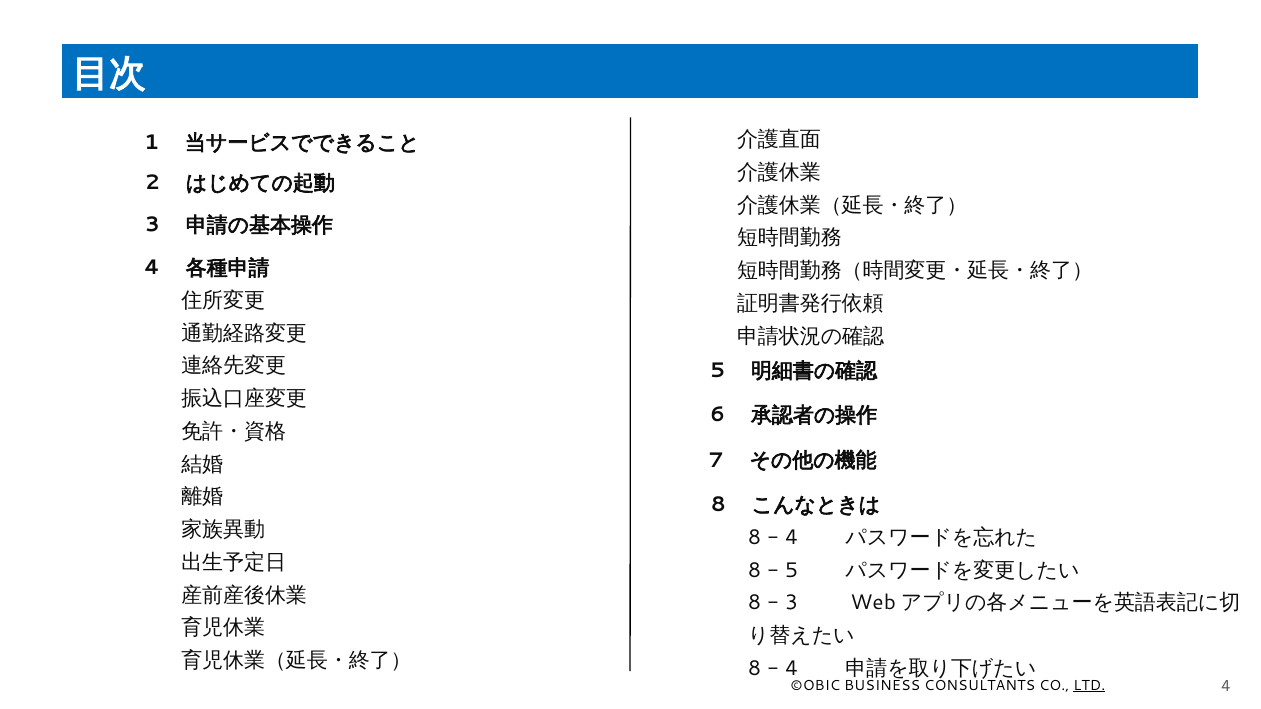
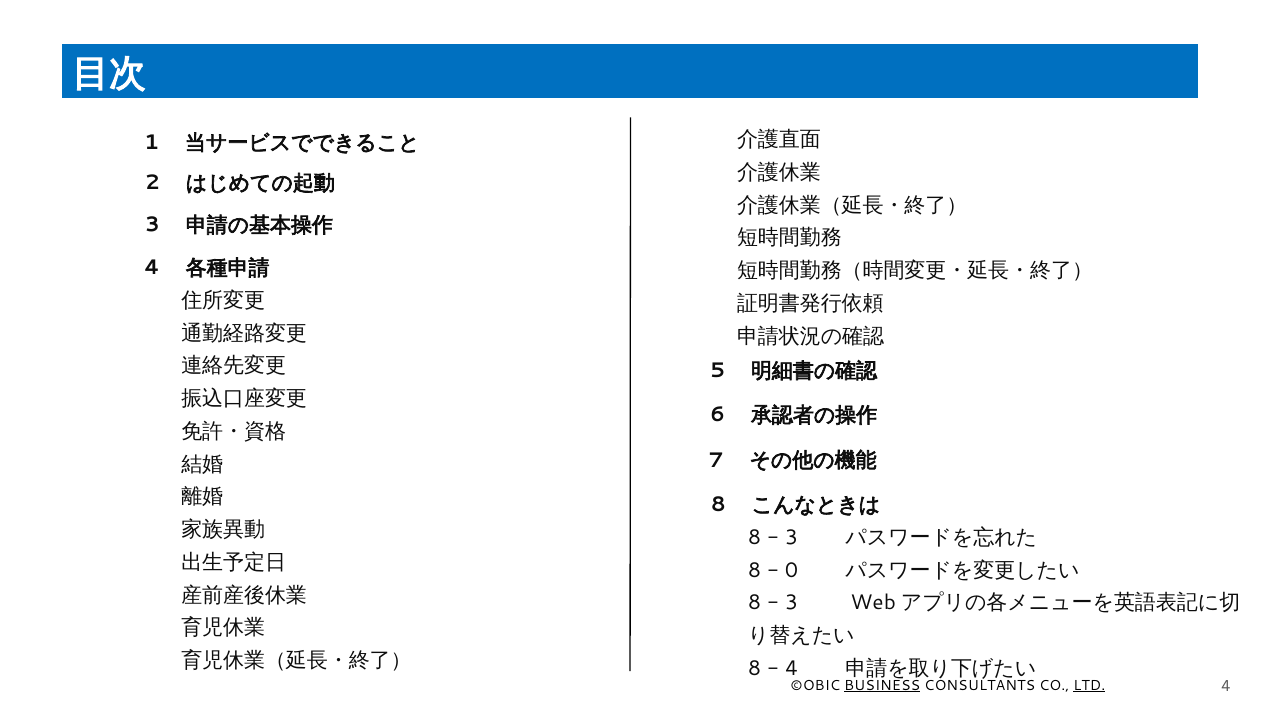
4: 4 -> 3 (792, 538)
5: 5 -> 0 (792, 570)
BUSINESS underline: none -> present (882, 686)
